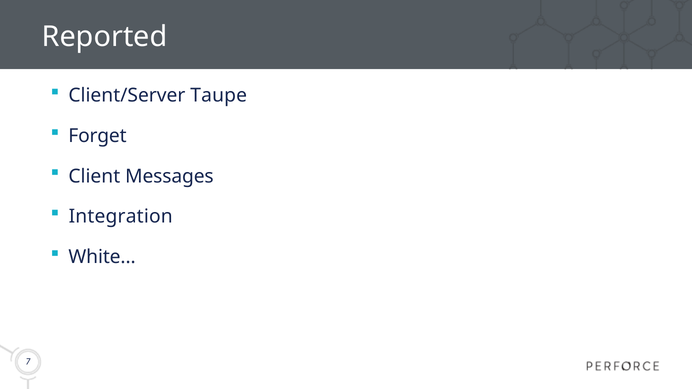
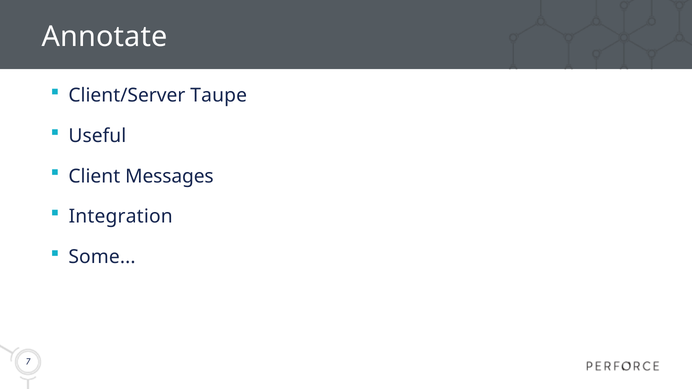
Reported: Reported -> Annotate (105, 37)
Forget: Forget -> Useful (97, 136)
White: White -> Some (102, 257)
